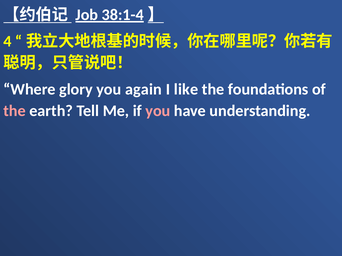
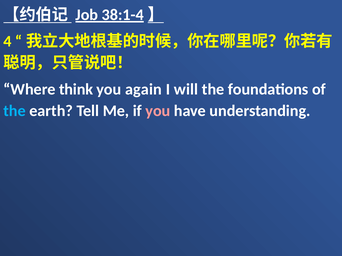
glory: glory -> think (76, 89)
like: like -> will (186, 89)
the colour: pink -> light blue (15, 111)
